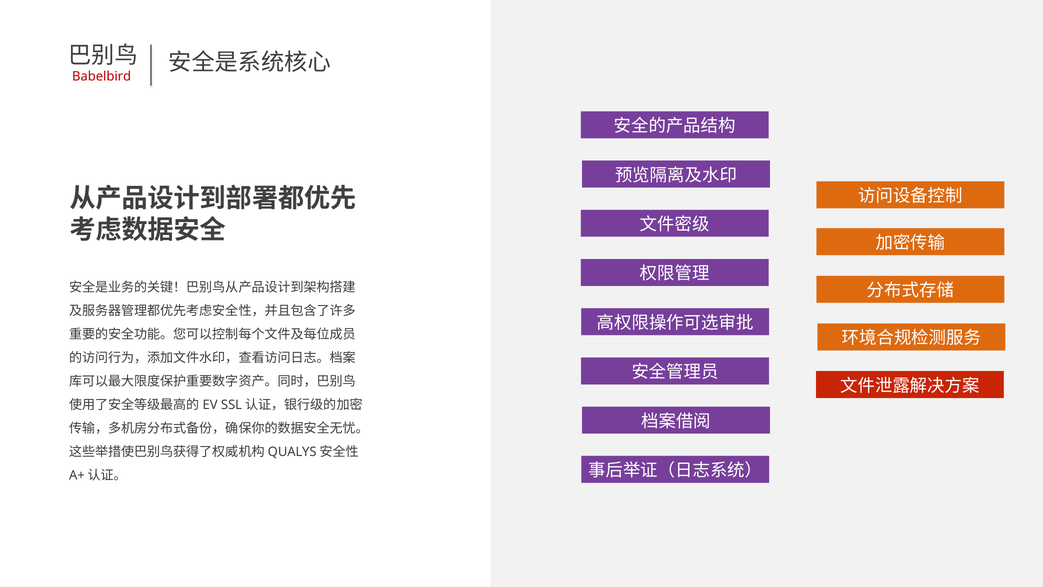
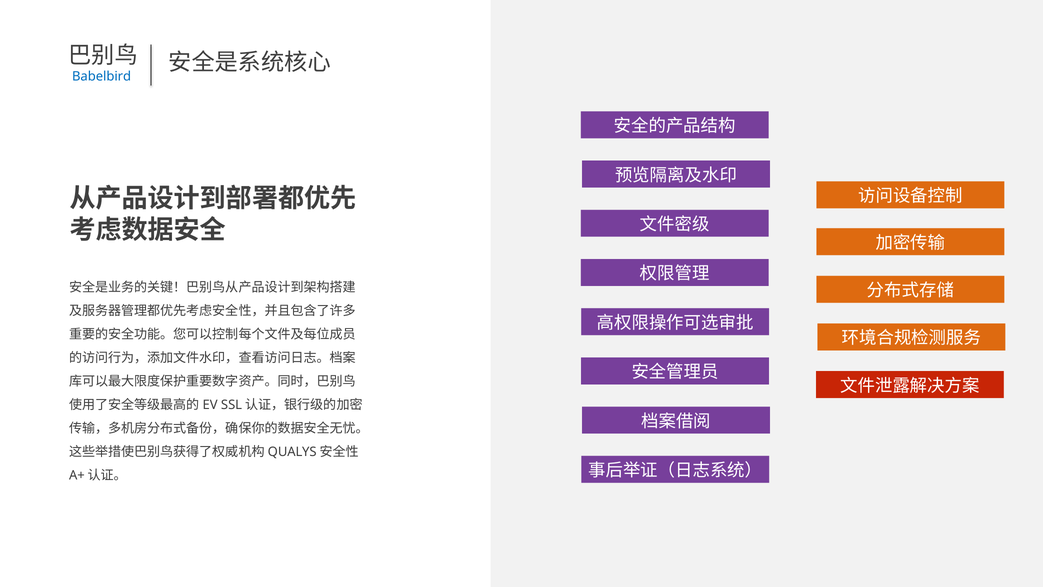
Babelbird colour: red -> blue (102, 77)
